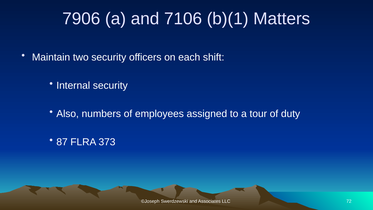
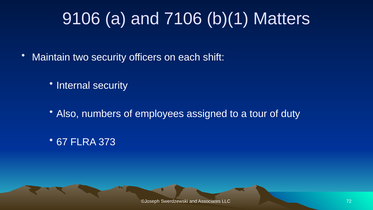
7906: 7906 -> 9106 (81, 19)
87: 87 -> 67 (62, 142)
